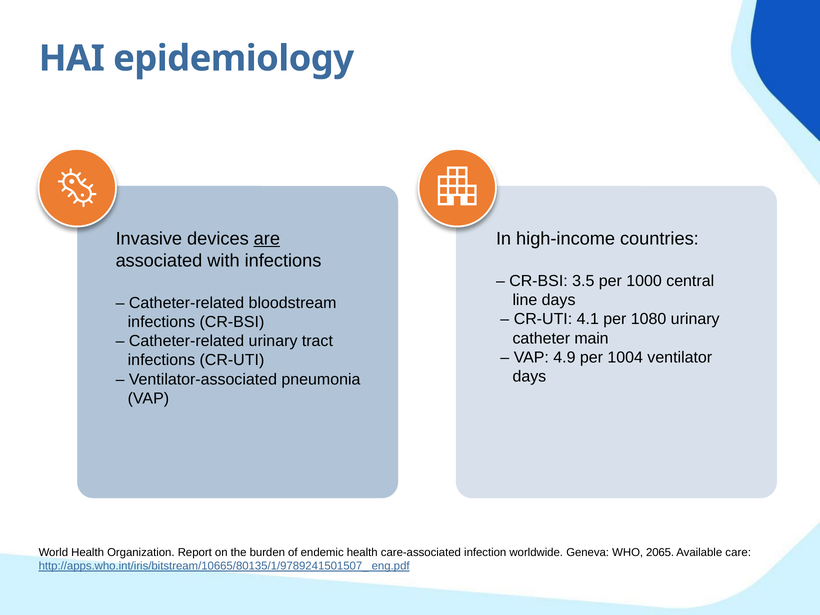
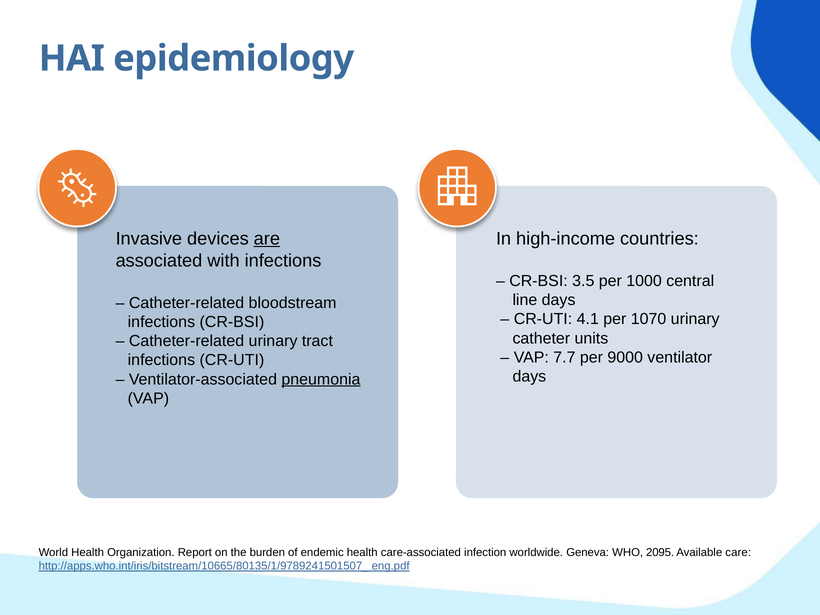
1080: 1080 -> 1070 (649, 319)
main: main -> units (591, 338)
4.9: 4.9 -> 7.7 (564, 357)
1004: 1004 -> 9000 (625, 357)
pneumonia underline: none -> present (321, 379)
2065: 2065 -> 2095 (660, 552)
